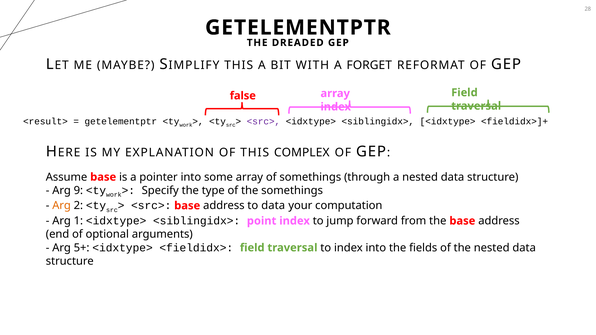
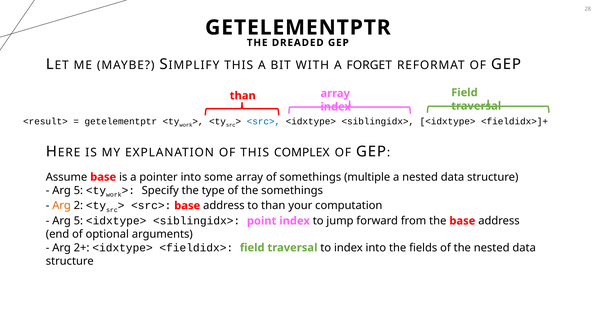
false: false -> than (243, 96)
<src> colour: purple -> blue (263, 121)
through: through -> multiple (367, 177)
9: 9 -> 5 (78, 191)
to data: data -> than (273, 206)
1: 1 -> 5 (78, 221)
5+: 5+ -> 2+ (82, 248)
